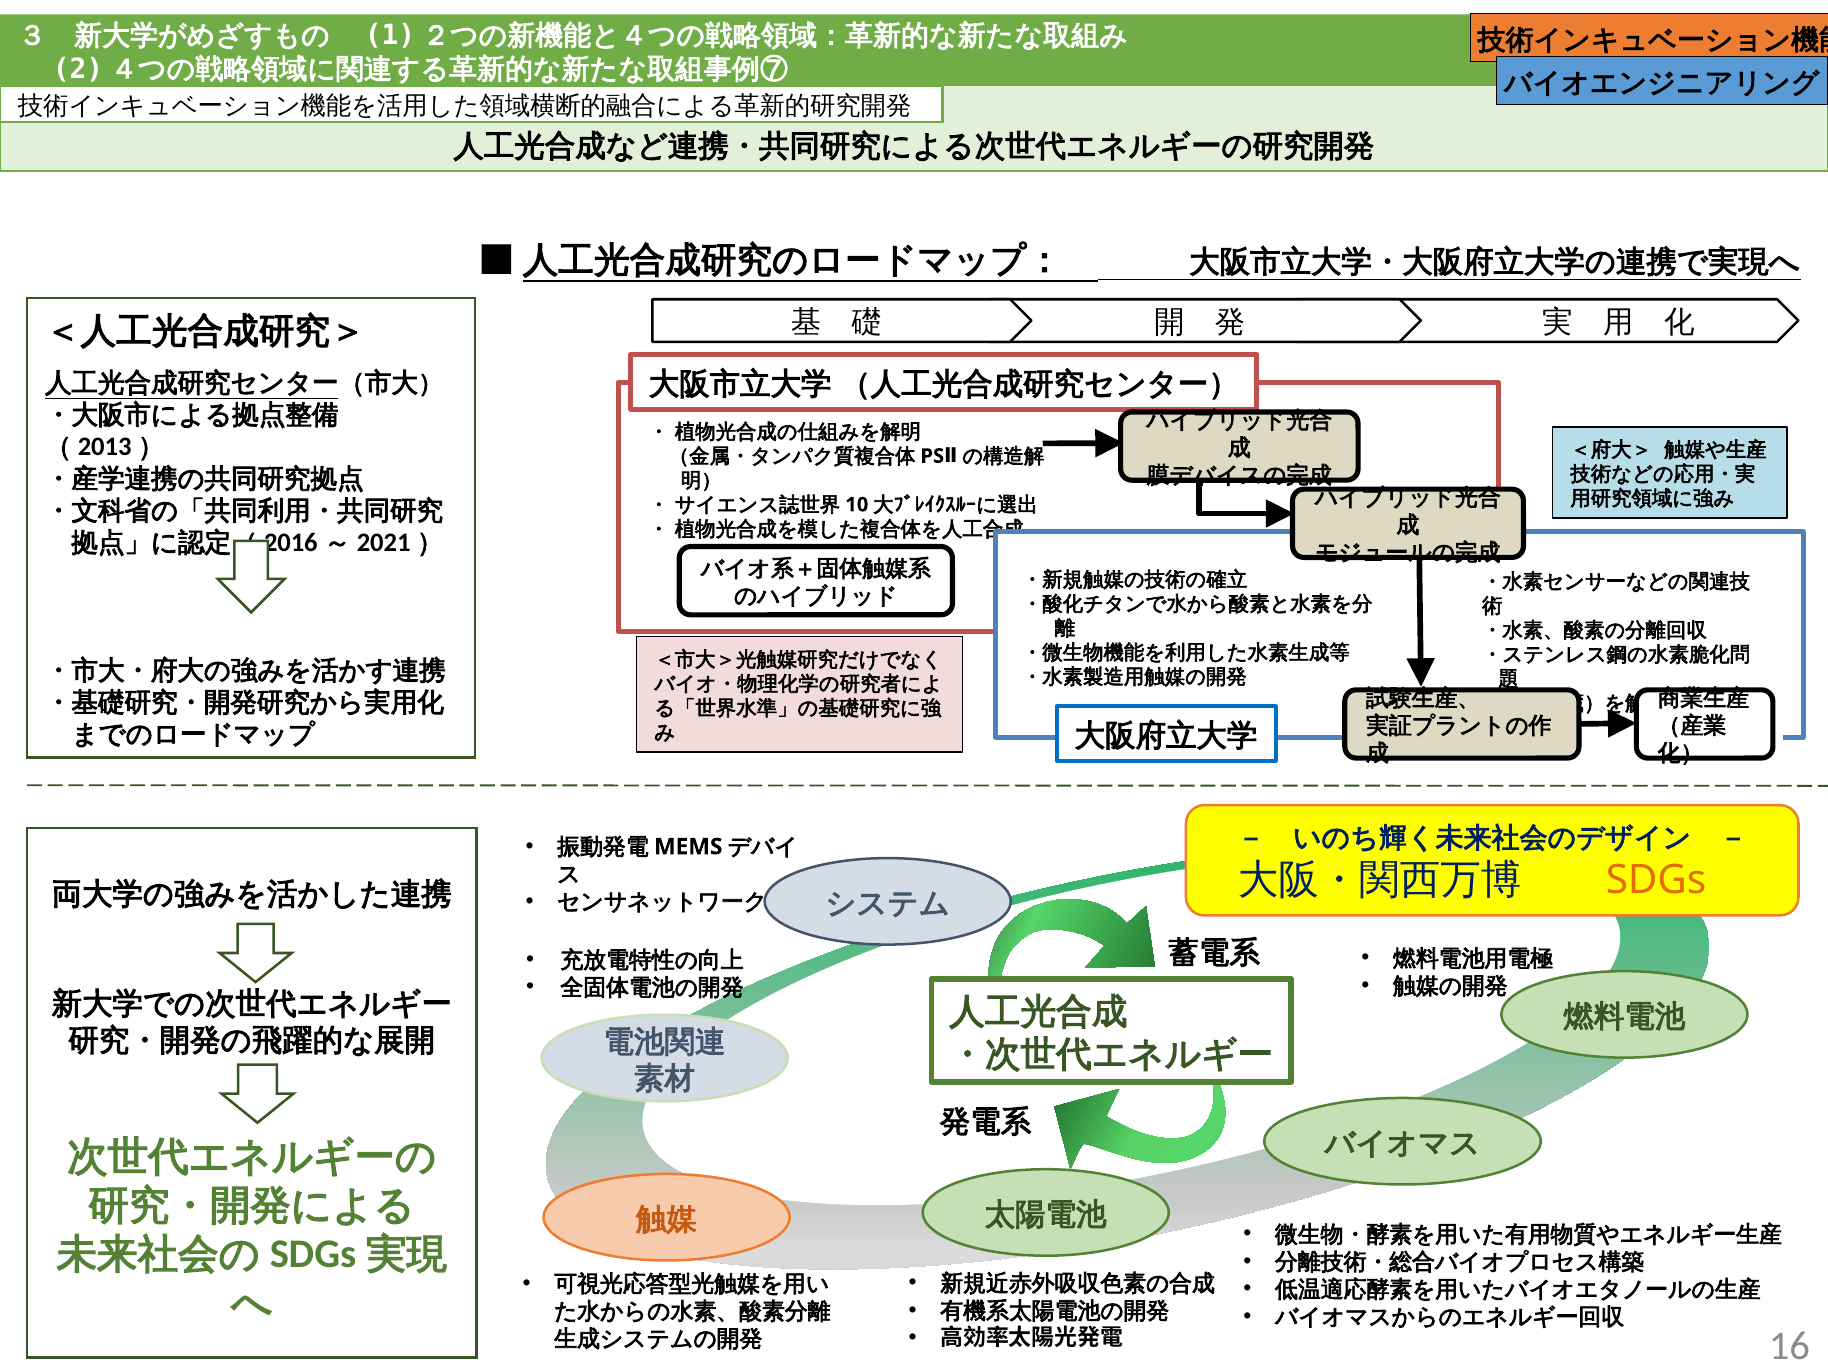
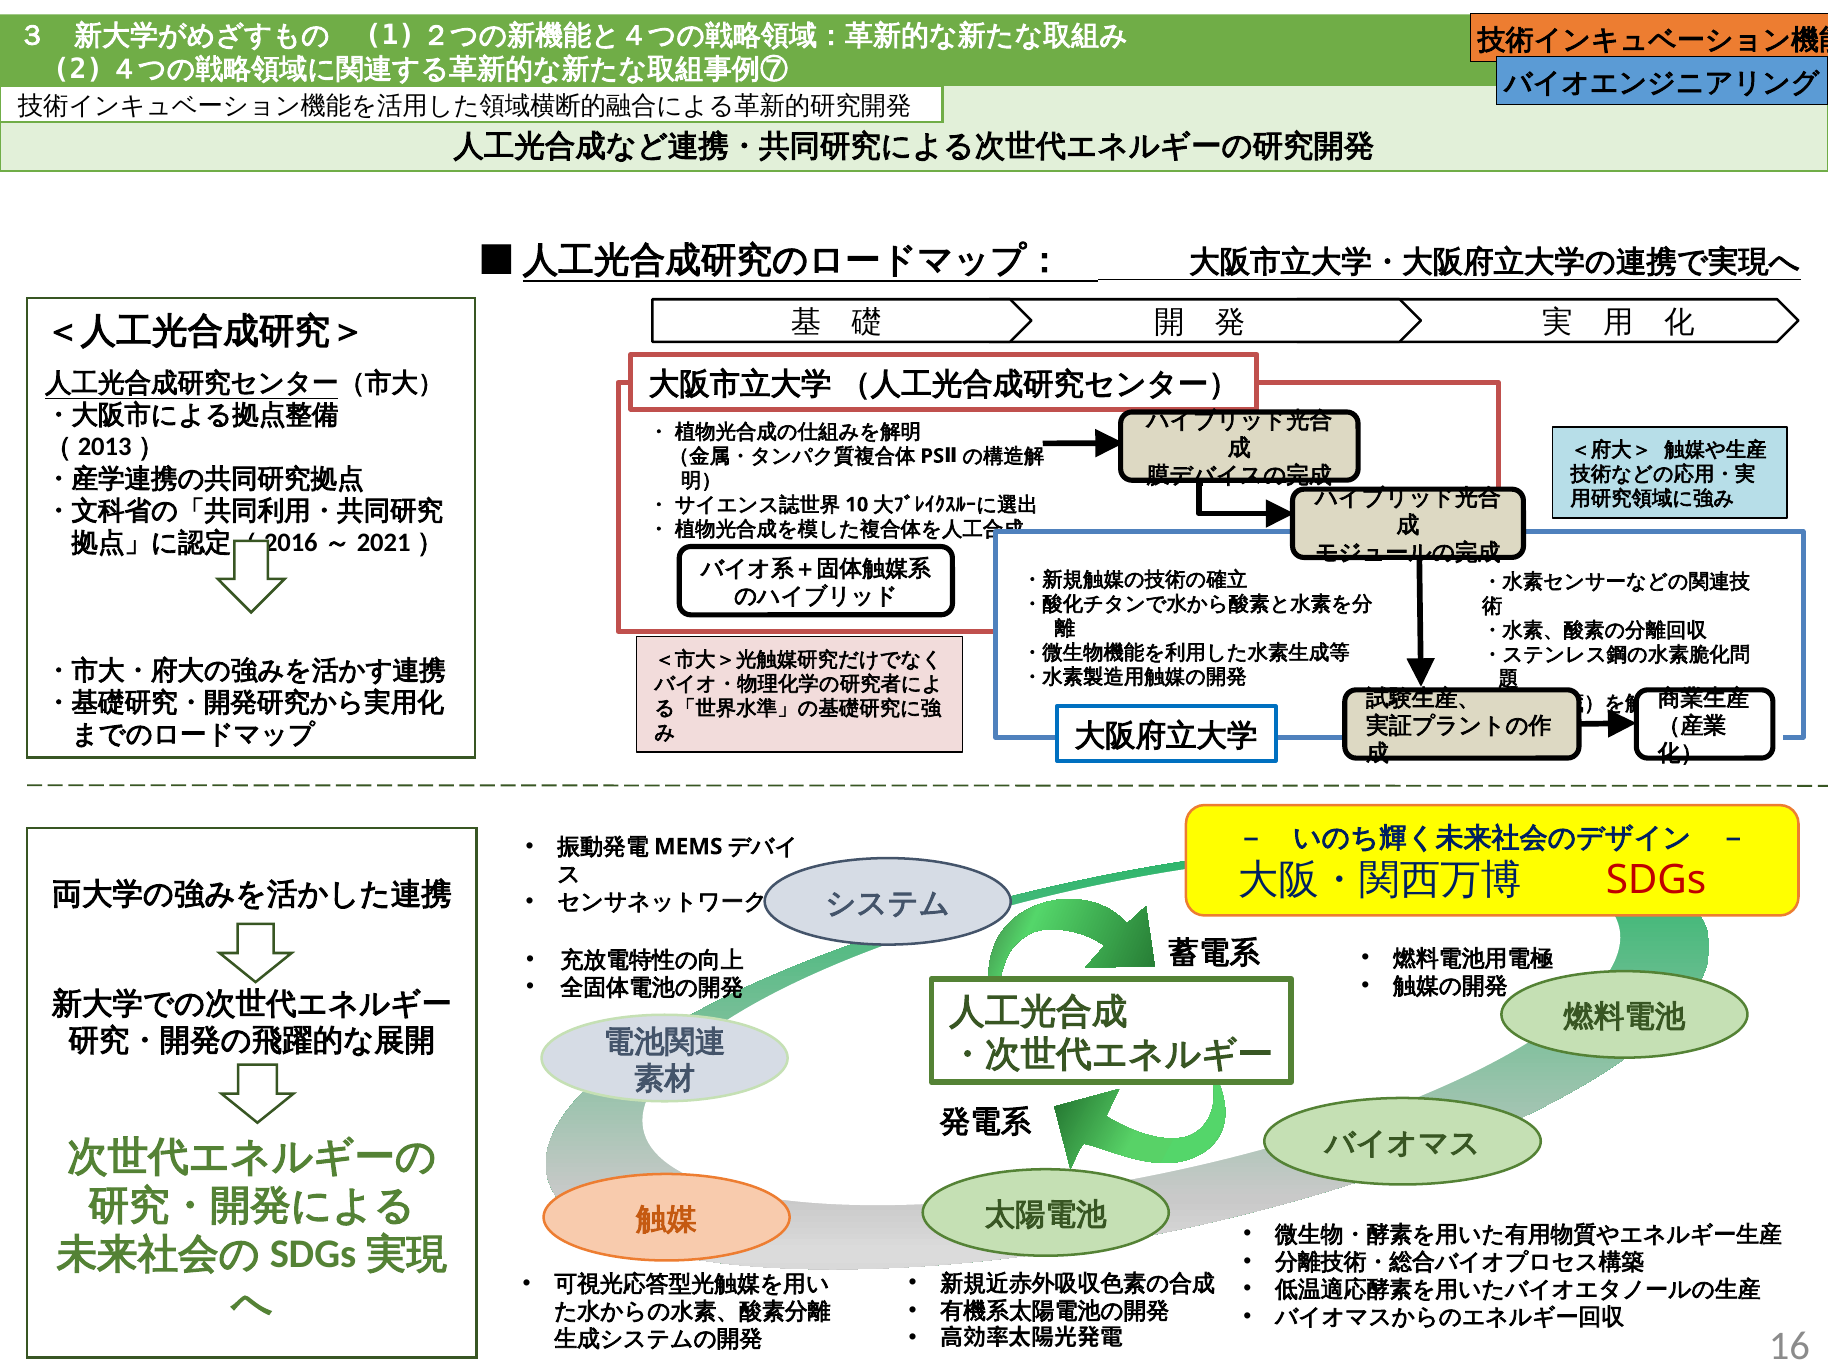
SDGs colour: orange -> red (1656, 880)
